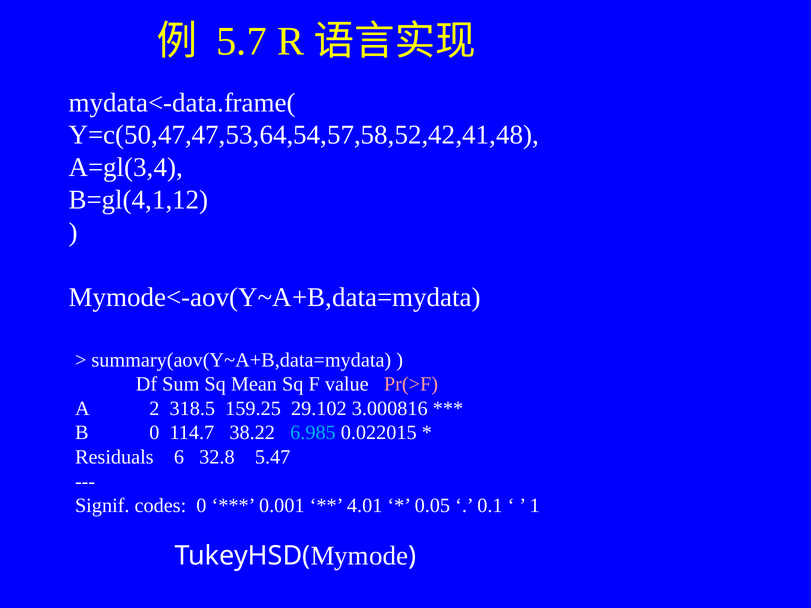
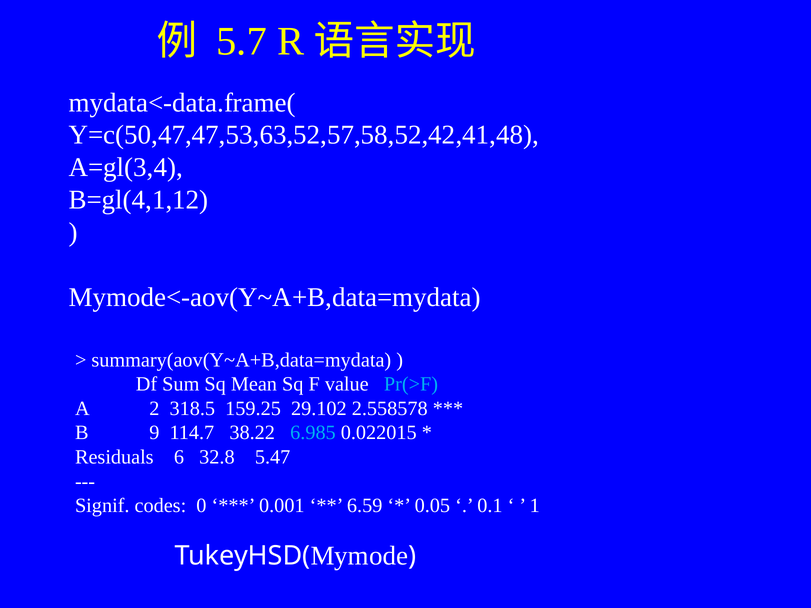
Y=c(50,47,47,53,64,54,57,58,52,42,41,48: Y=c(50,47,47,53,64,54,57,58,52,42,41,48 -> Y=c(50,47,47,53,63,52,57,58,52,42,41,48 (304, 135)
Pr(>F colour: pink -> light blue (411, 384)
3.000816: 3.000816 -> 2.558578 (390, 409)
B 0: 0 -> 9 (154, 433)
4.01: 4.01 -> 6.59 (365, 506)
